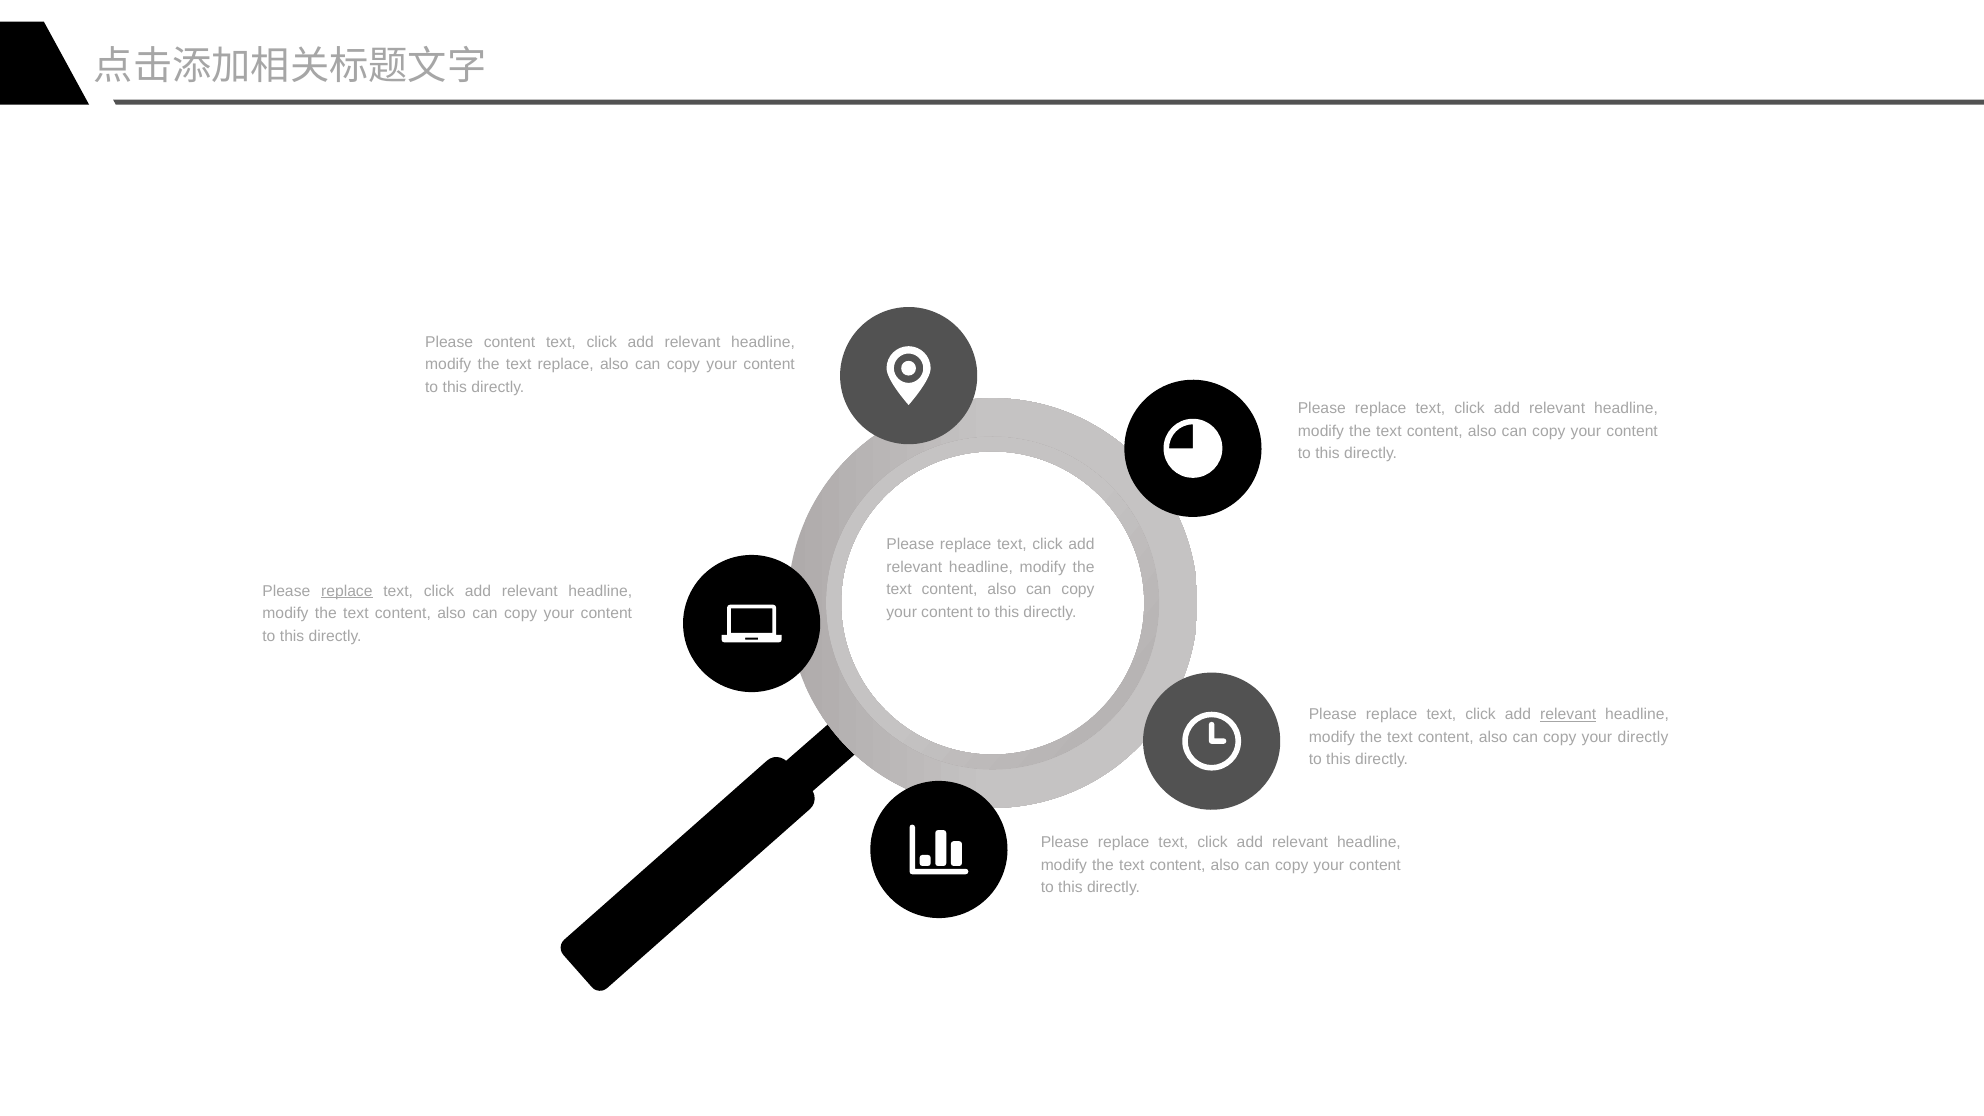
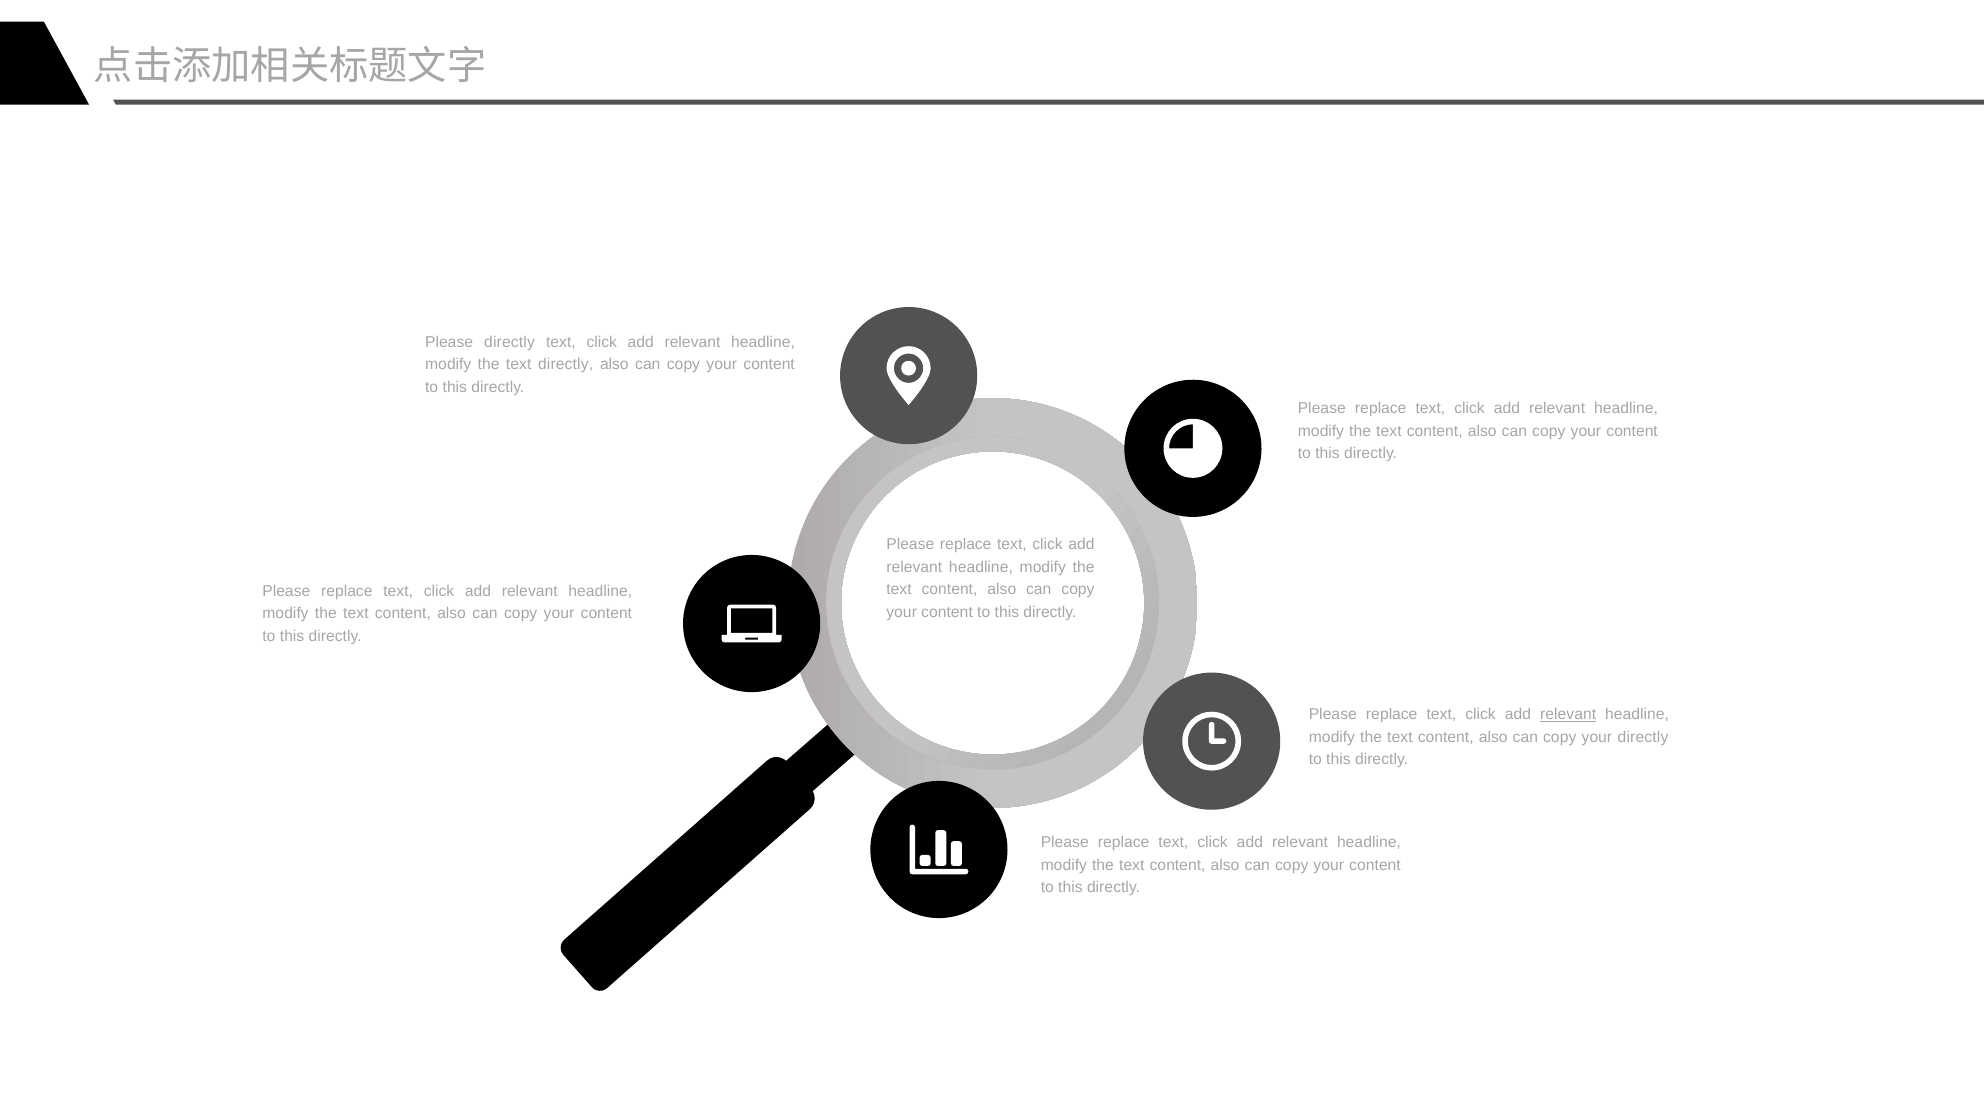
Please content: content -> directly (510, 342)
text replace: replace -> directly (566, 364)
replace underline: present -> none (347, 591)
